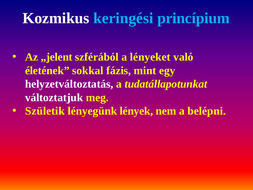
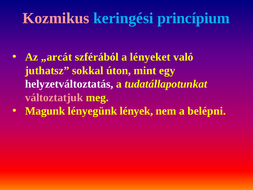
Kozmikus colour: white -> pink (56, 18)
„jelent: „jelent -> „arcát (56, 57)
életének: életének -> juthatsz (47, 70)
fázis: fázis -> úton (119, 70)
változtatjuk colour: white -> pink (54, 97)
Születik: Születik -> Magunk (45, 111)
